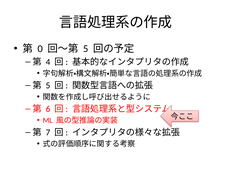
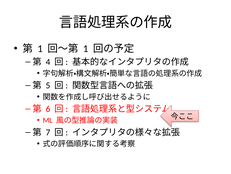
0: 0 -> 1 (40, 48)
5: 5 -> 1 (86, 48)
